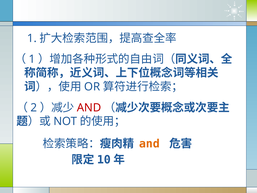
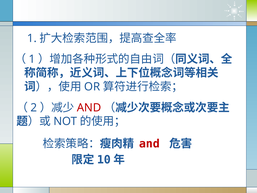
and colour: orange -> red (149, 143)
